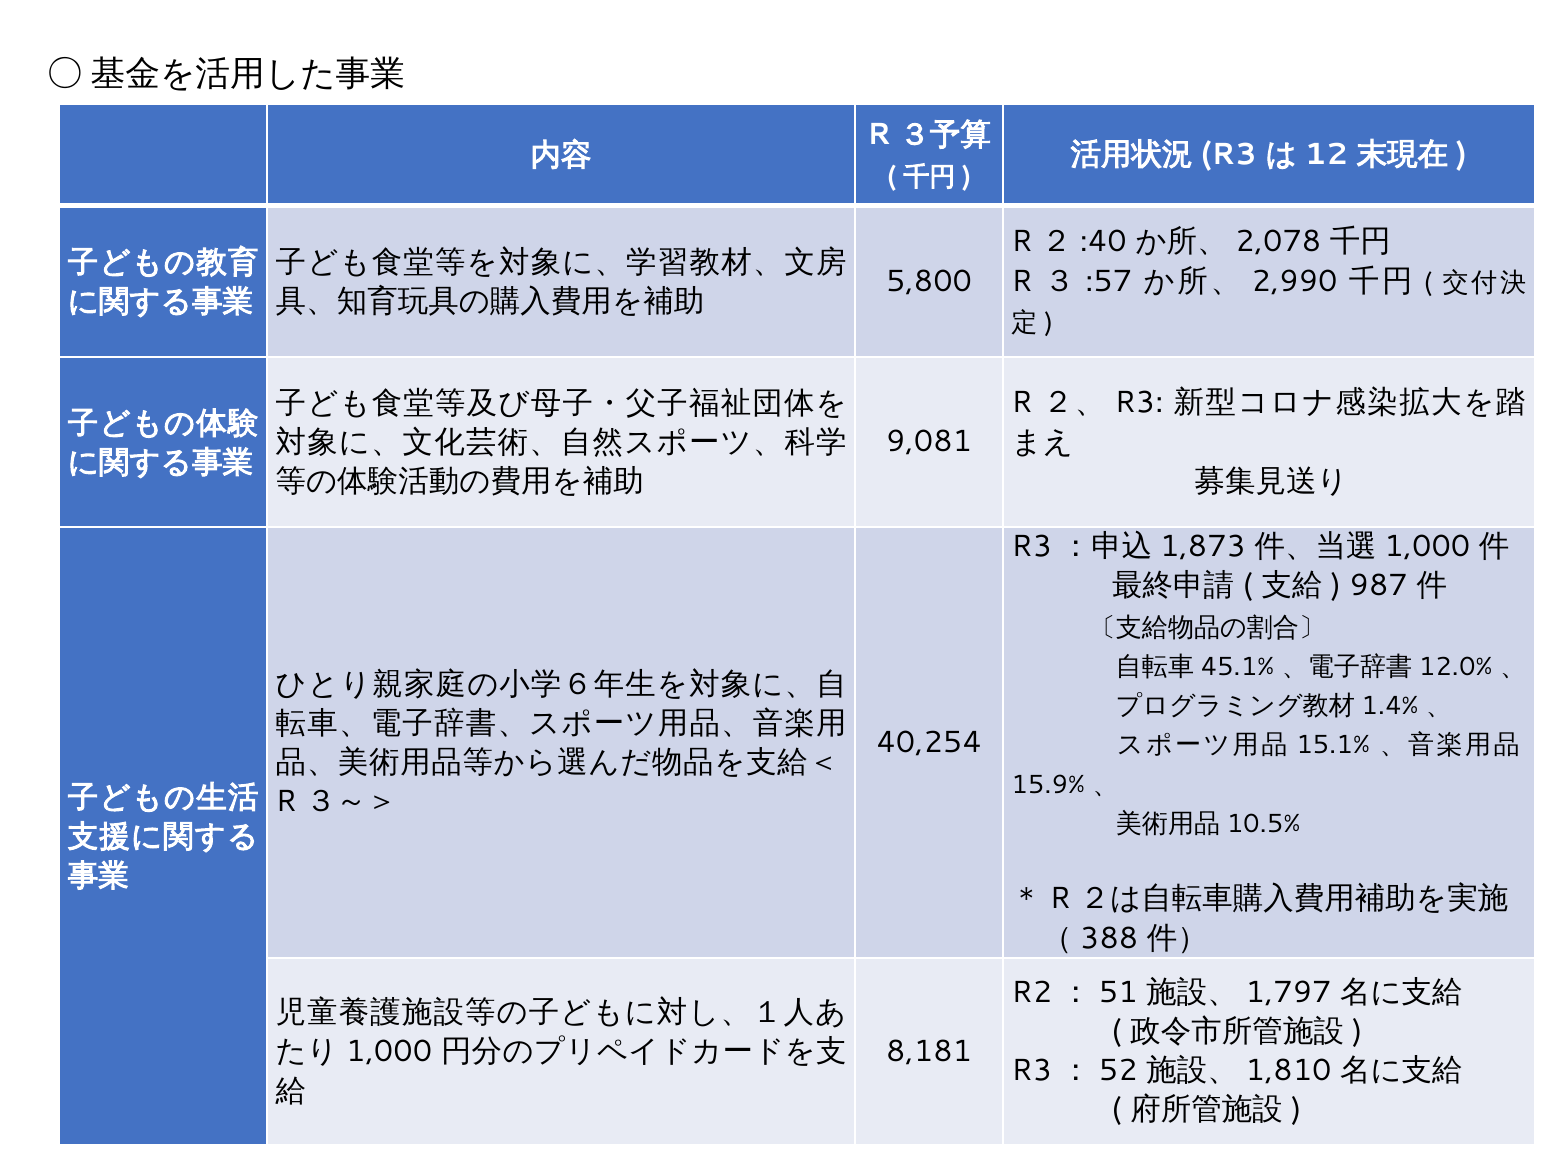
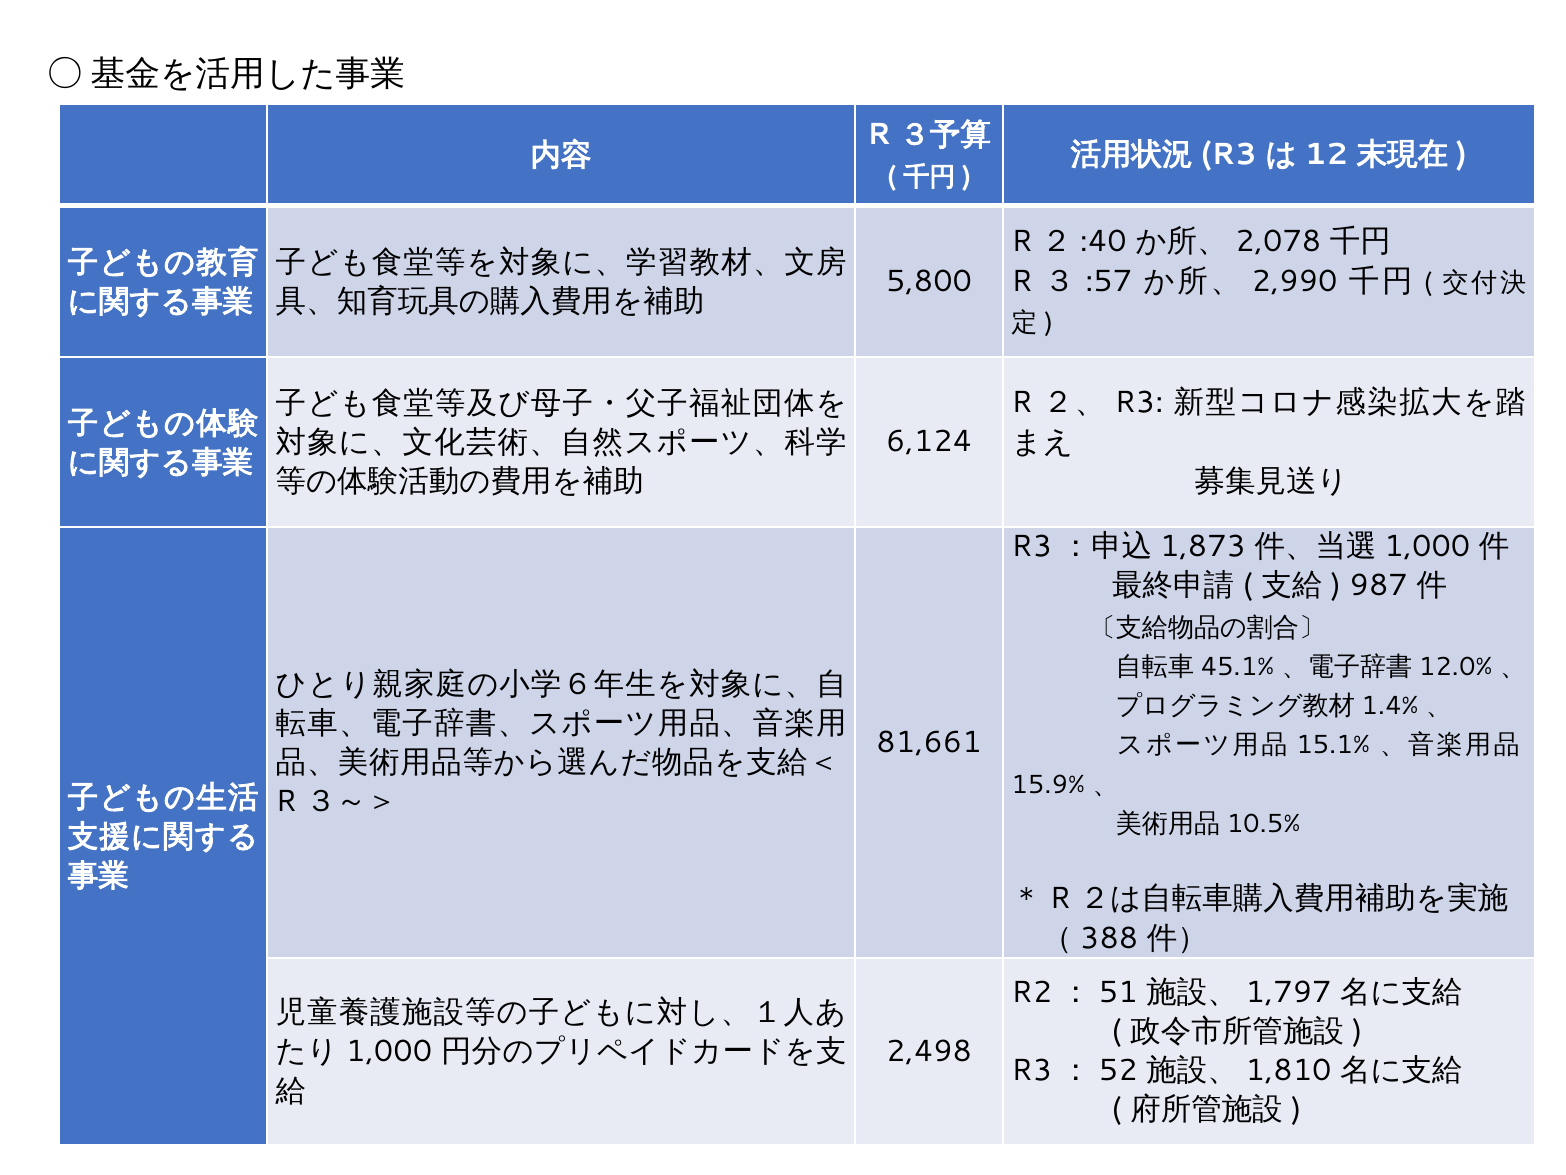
9,081: 9,081 -> 6,124 (929, 442)
40,254: 40,254 -> 81,661 (929, 742)
8,181: 8,181 -> 2,498 (929, 1051)
